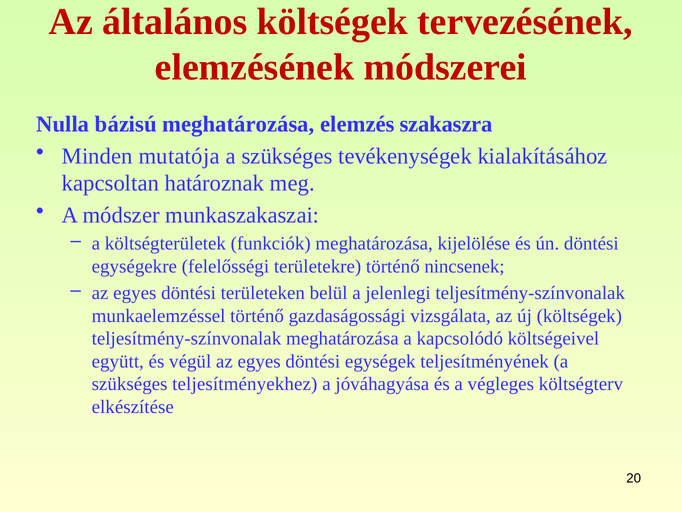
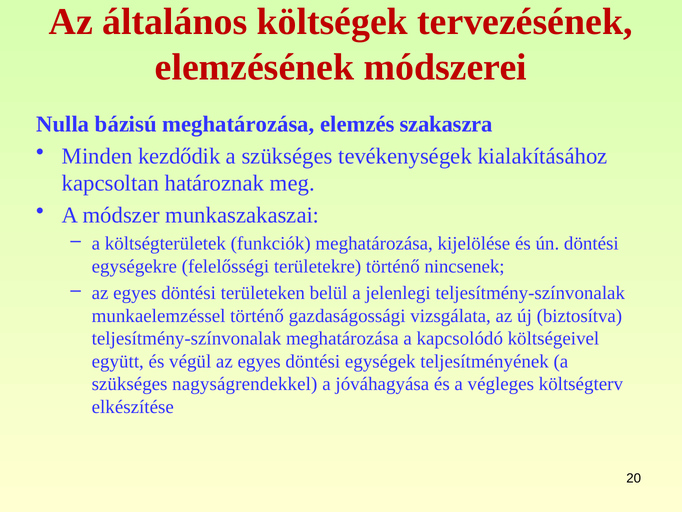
mutatója: mutatója -> kezdődik (179, 156)
új költségek: költségek -> biztosítva (579, 315)
teljesítményekhez: teljesítményekhez -> nagyságrendekkel (245, 384)
